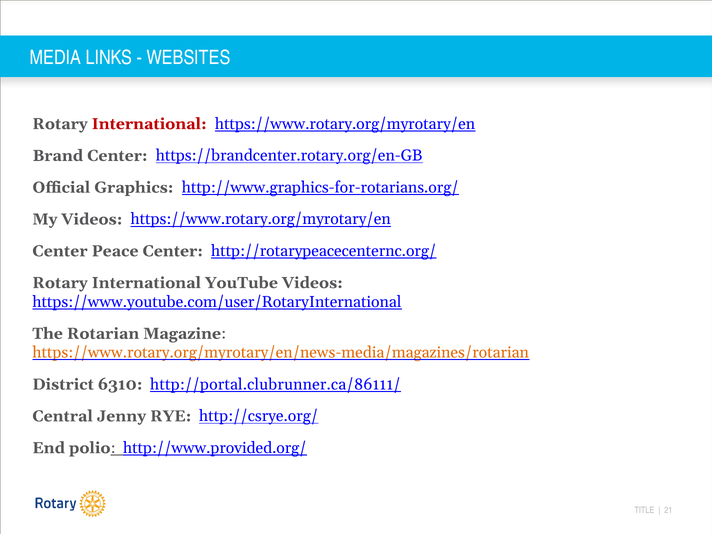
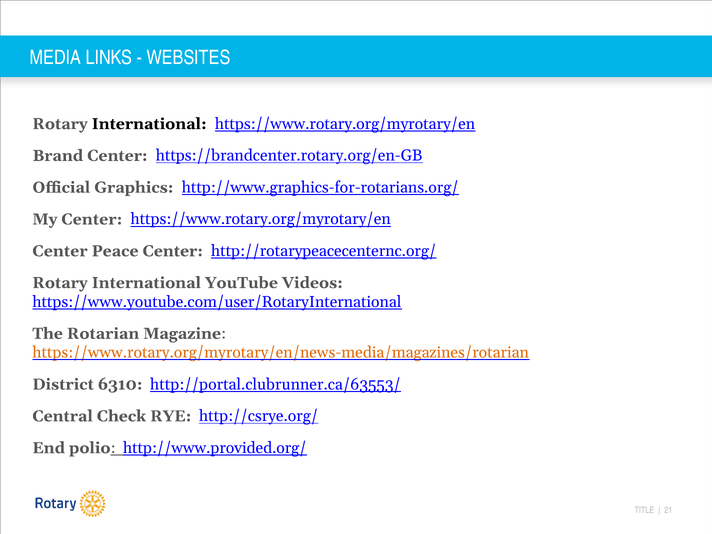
International colour: red -> black (149, 124)
My Videos: Videos -> Center (92, 219)
http://portal.clubrunner.ca/86111/: http://portal.clubrunner.ca/86111/ -> http://portal.clubrunner.ca/63553/ (275, 384)
Jenny: Jenny -> Check (121, 416)
